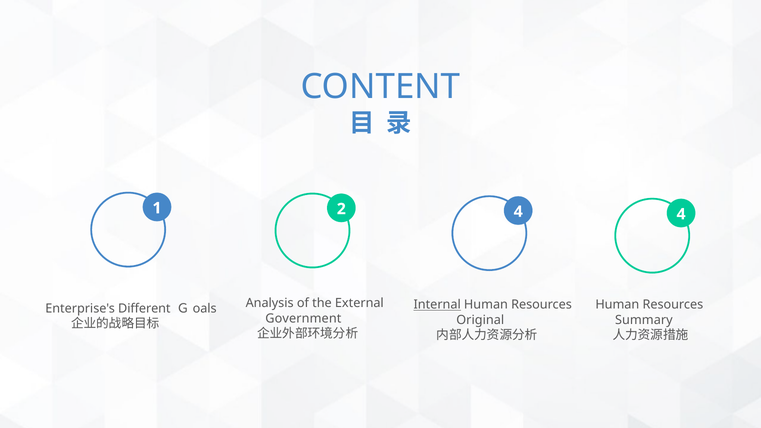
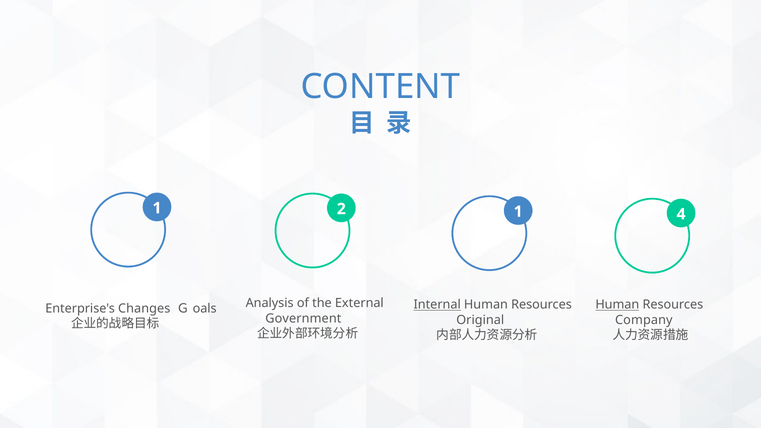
2 4: 4 -> 1 (518, 212)
Human underline: none -> present (617, 305)
Different: Different -> Changes (144, 309)
Summary: Summary -> Company (644, 320)
